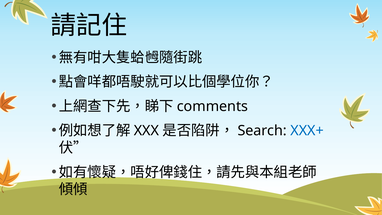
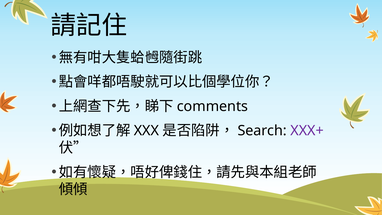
XXX+ colour: blue -> purple (307, 131)
